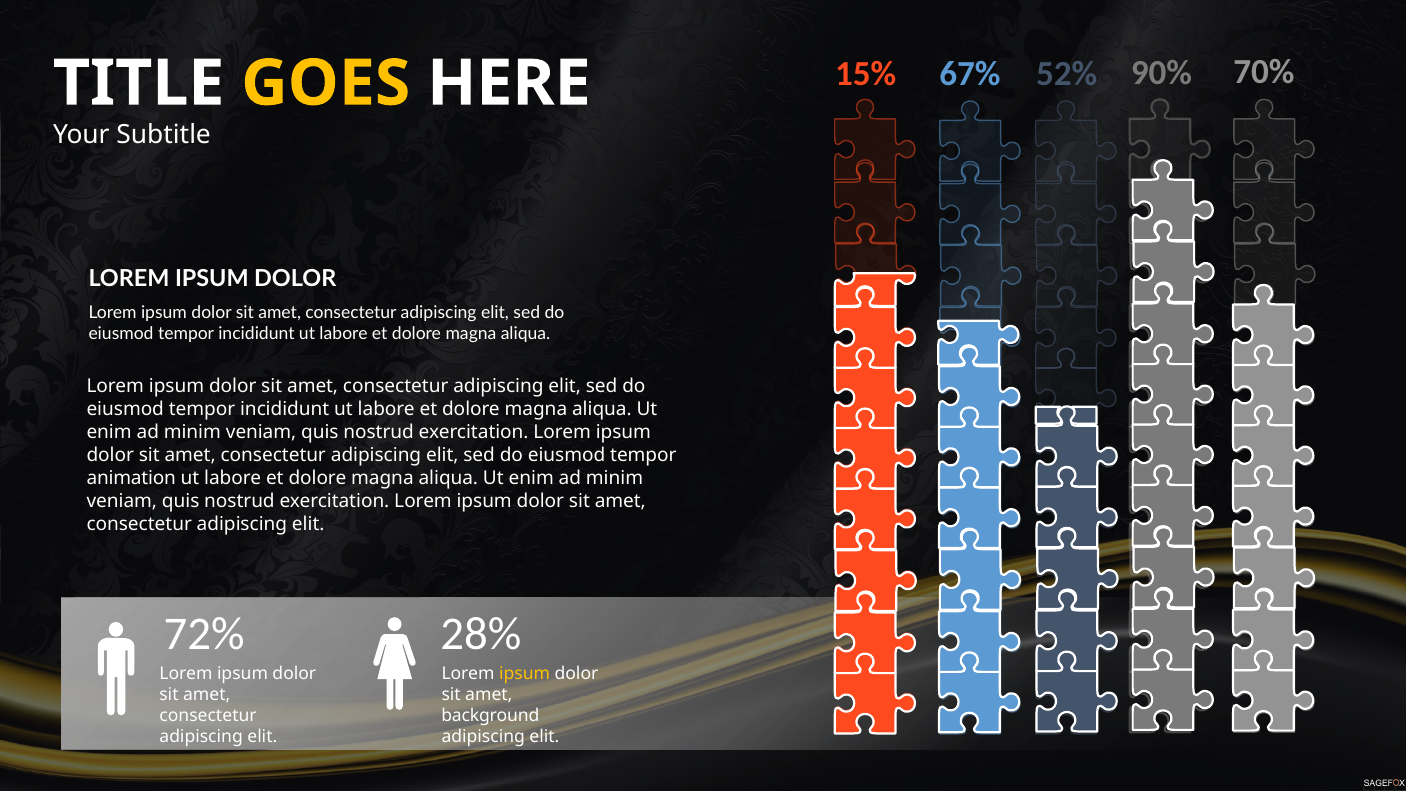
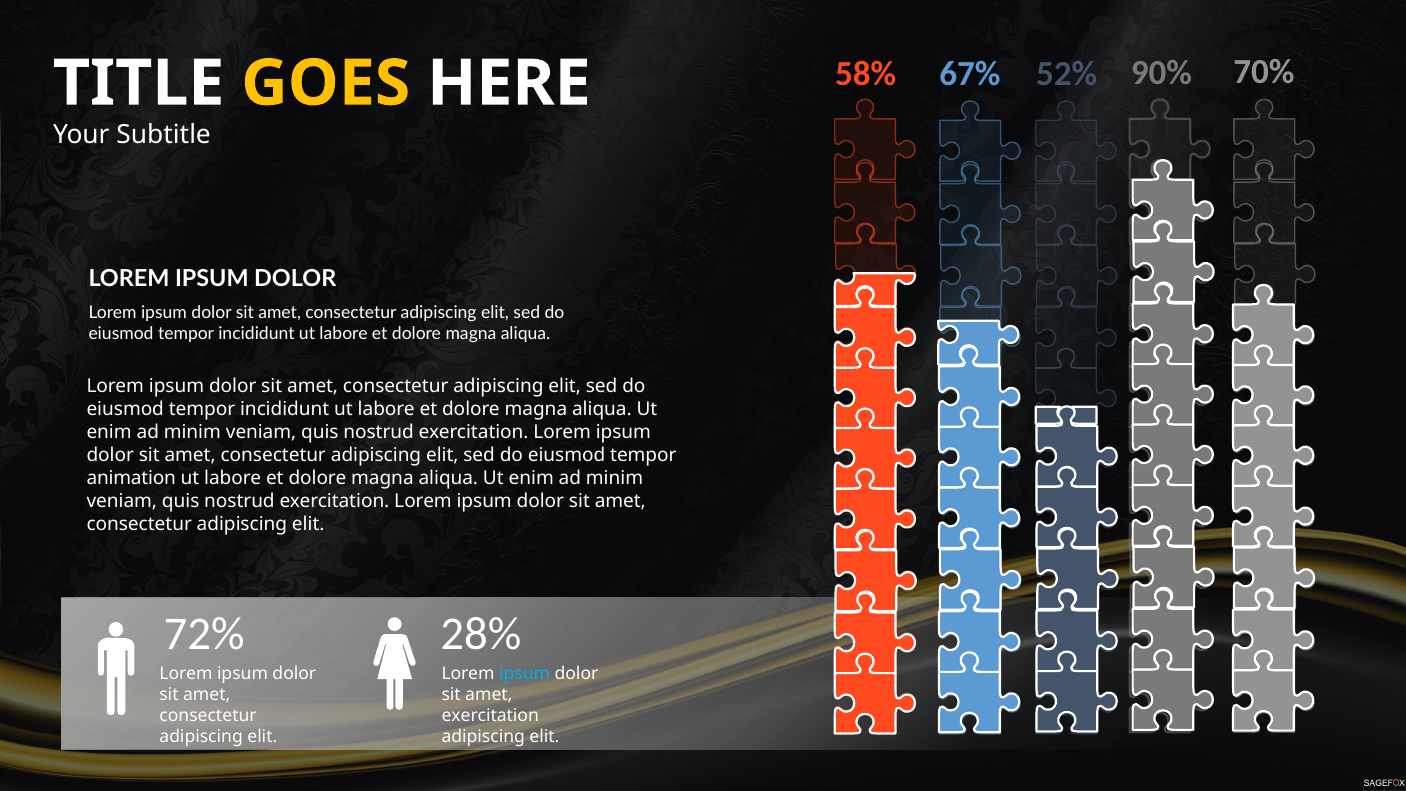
15%: 15% -> 58% (866, 74)
ipsum colour: yellow -> light blue (525, 674)
background: background -> exercitation (490, 716)
